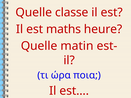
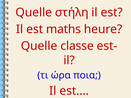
classe: classe -> στήλη (72, 12)
matin: matin -> classe (77, 46)
